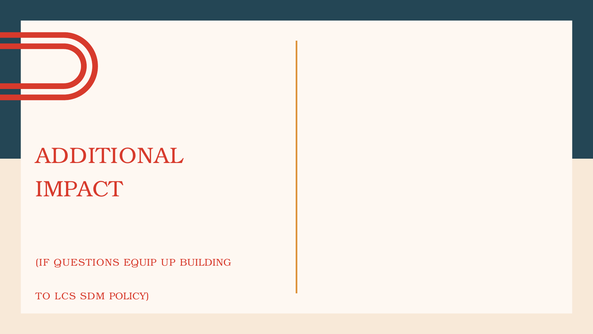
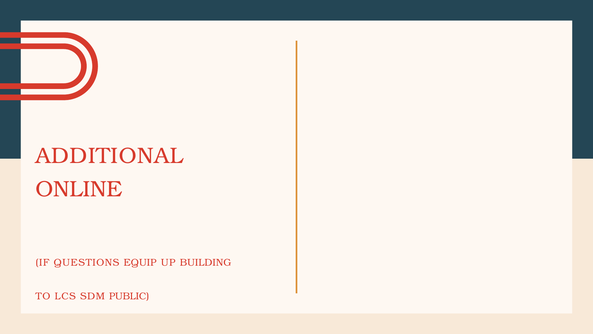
IMPACT: IMPACT -> ONLINE (79, 189)
POLICY: POLICY -> PUBLIC (129, 296)
